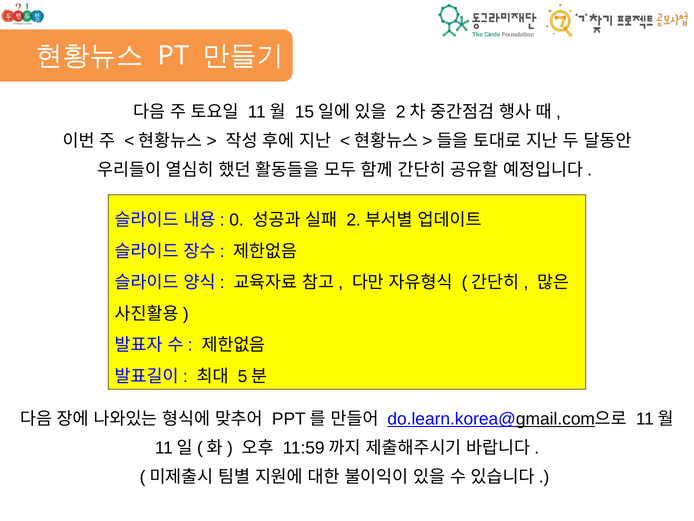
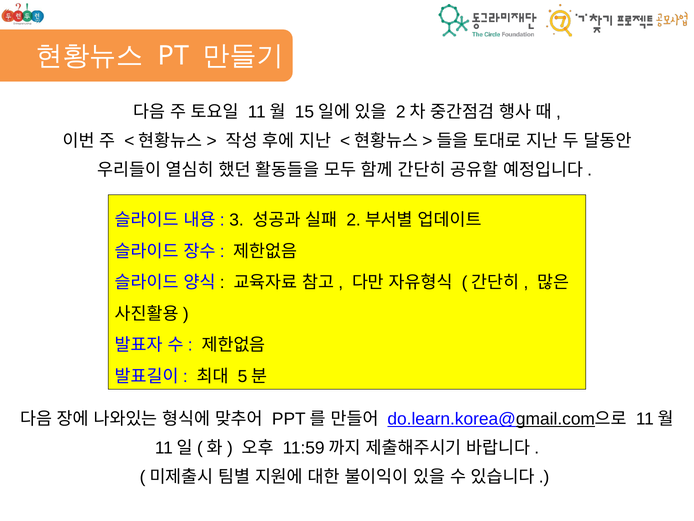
0: 0 -> 3 (237, 220)
